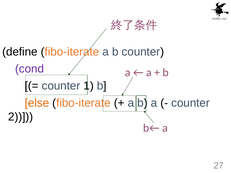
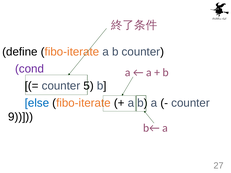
1: 1 -> 5 (89, 86)
else colour: orange -> blue (37, 103)
2: 2 -> 9 (21, 117)
